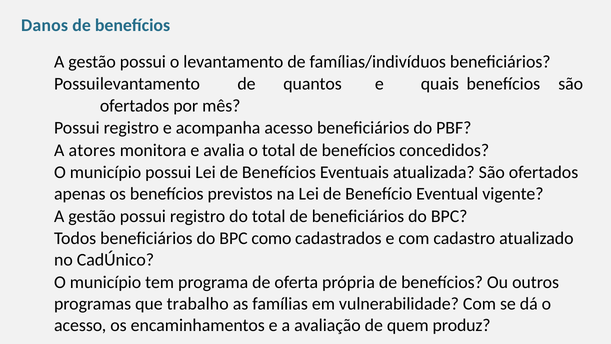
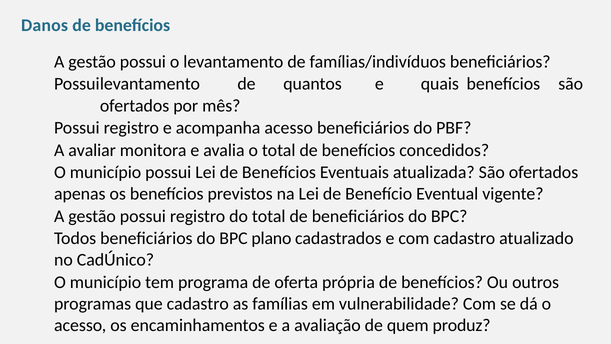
atores: atores -> avaliar (92, 150)
como: como -> plano (271, 238)
que trabalho: trabalho -> cadastro (198, 304)
